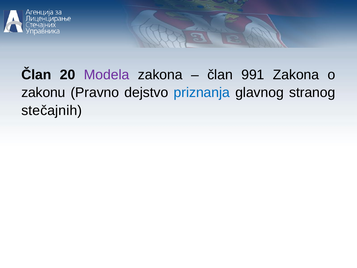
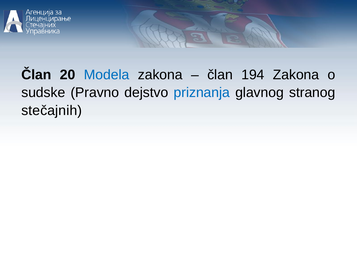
Modela colour: purple -> blue (107, 75)
991: 991 -> 194 (253, 75)
zakonu: zakonu -> sudske (43, 93)
